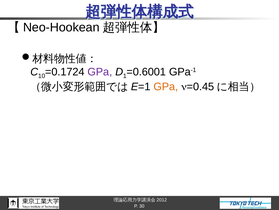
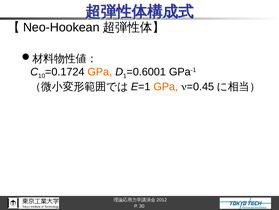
GPa colour: purple -> orange (100, 72)
